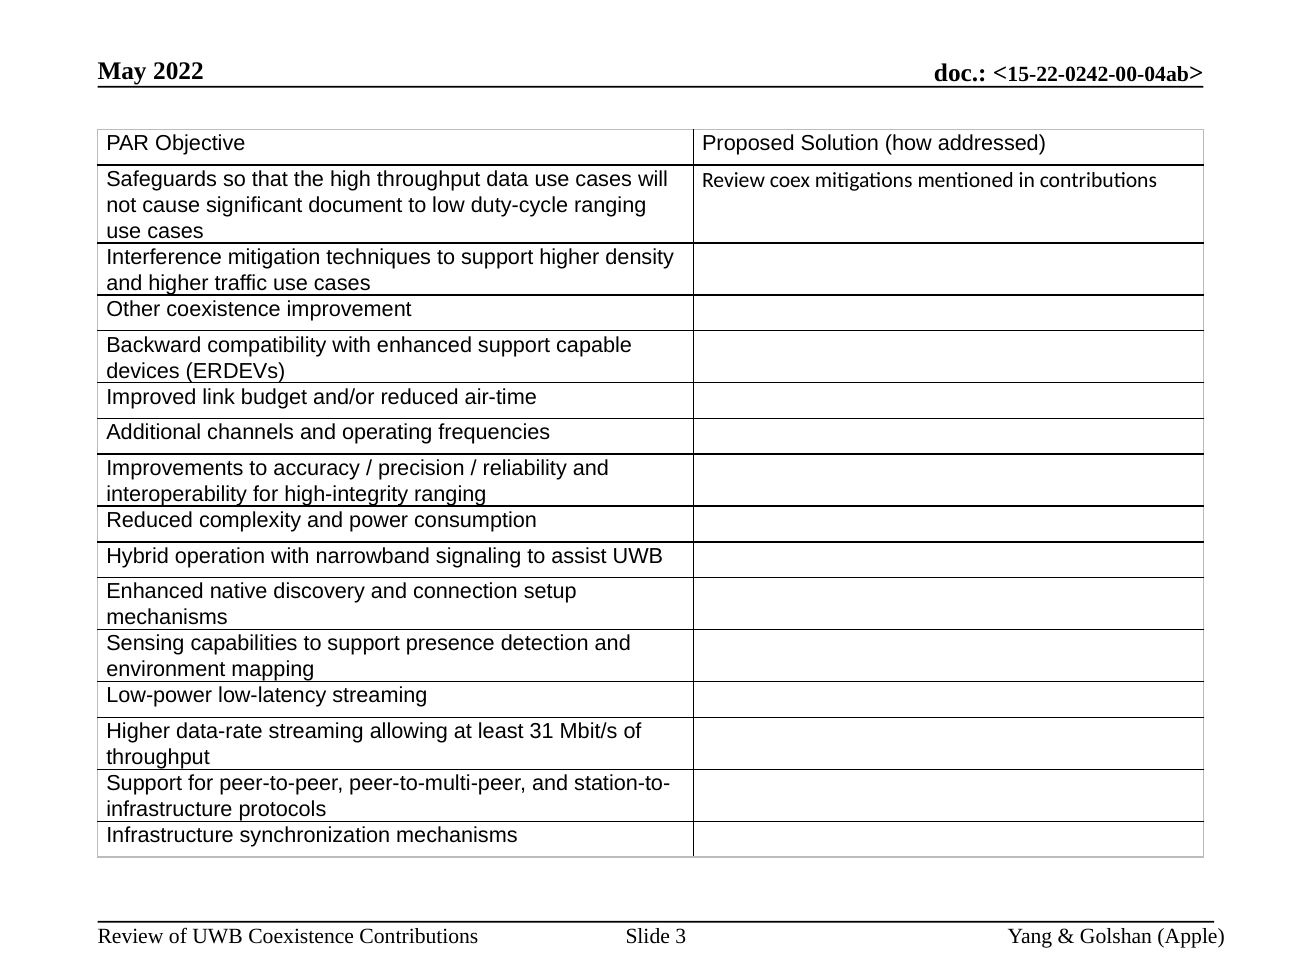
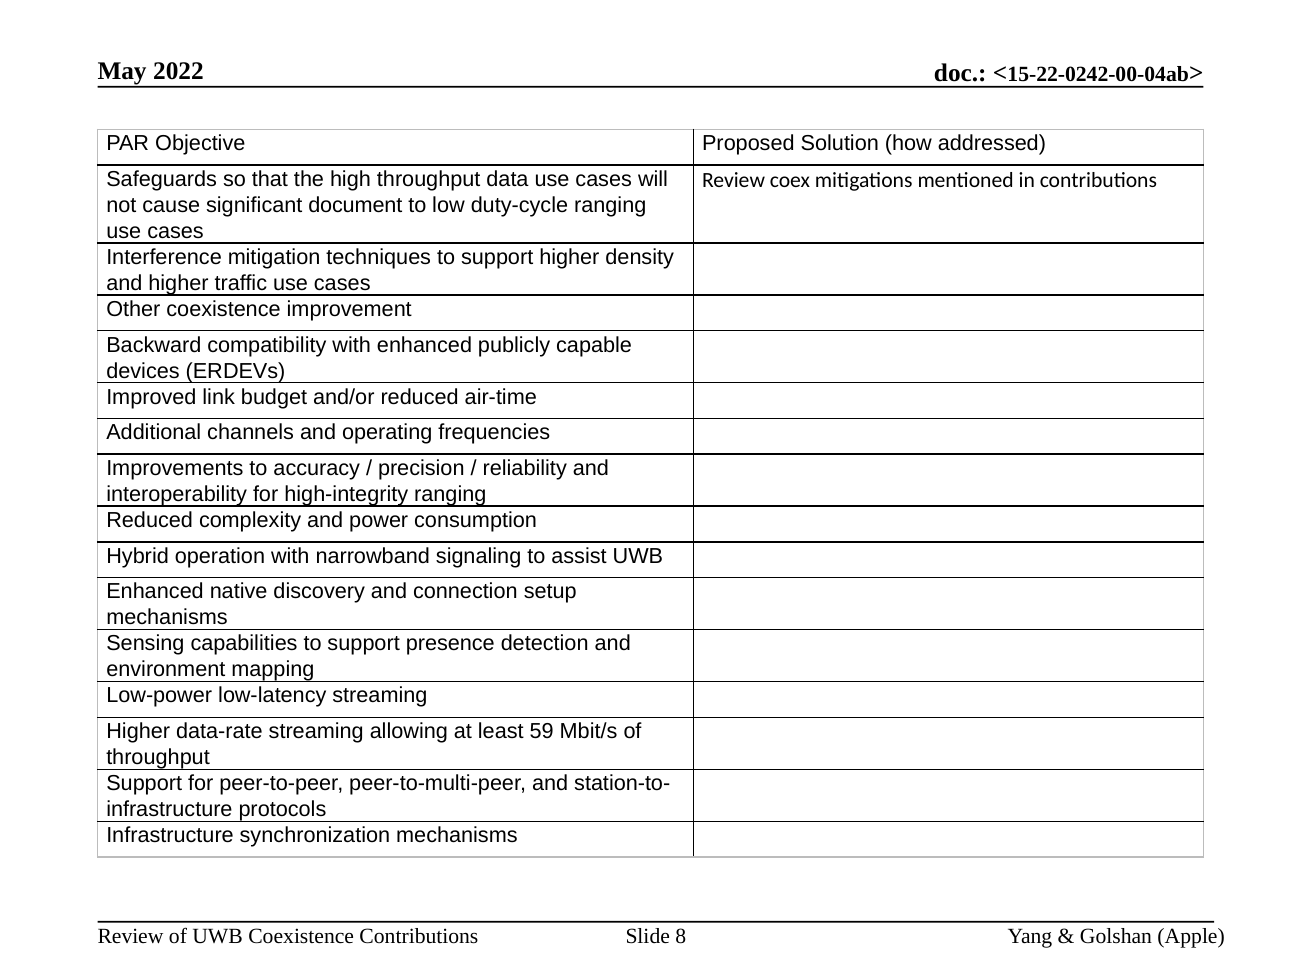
enhanced support: support -> publicly (514, 345)
31: 31 -> 59 (542, 731)
3: 3 -> 8 (681, 936)
